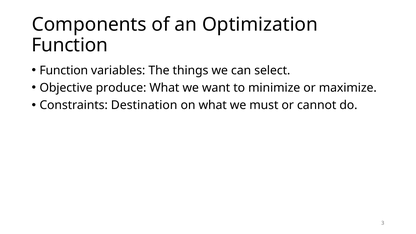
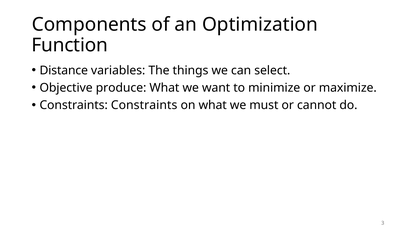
Function: Function -> Distance (64, 70)
Constraints Destination: Destination -> Constraints (144, 105)
